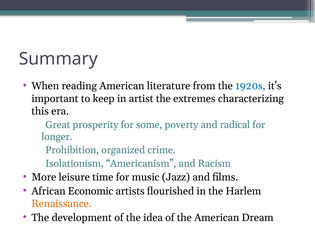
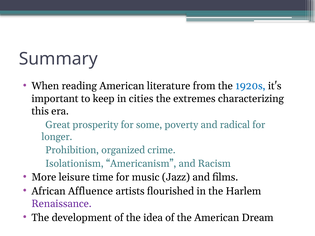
artist: artist -> cities (141, 99)
Economic: Economic -> Affluence (90, 191)
Renaissance colour: orange -> purple (62, 204)
